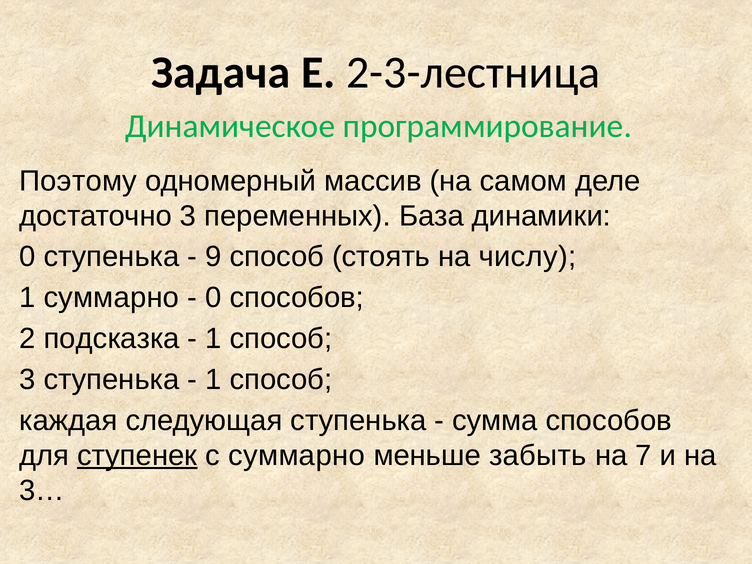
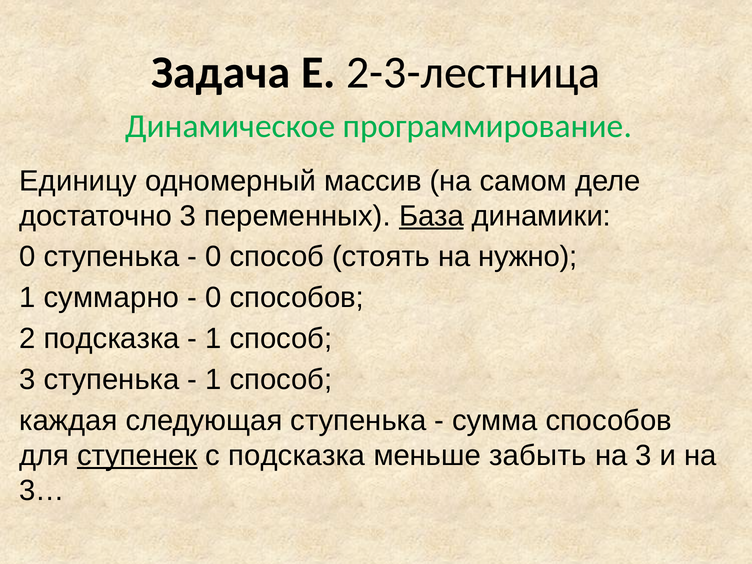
Поэтому: Поэтому -> Единицу (78, 181)
База underline: none -> present (431, 216)
9: 9 -> 0 (213, 257)
числу: числу -> нужно (528, 257)
с суммарно: суммарно -> подсказка (297, 455)
на 7: 7 -> 3 (644, 455)
